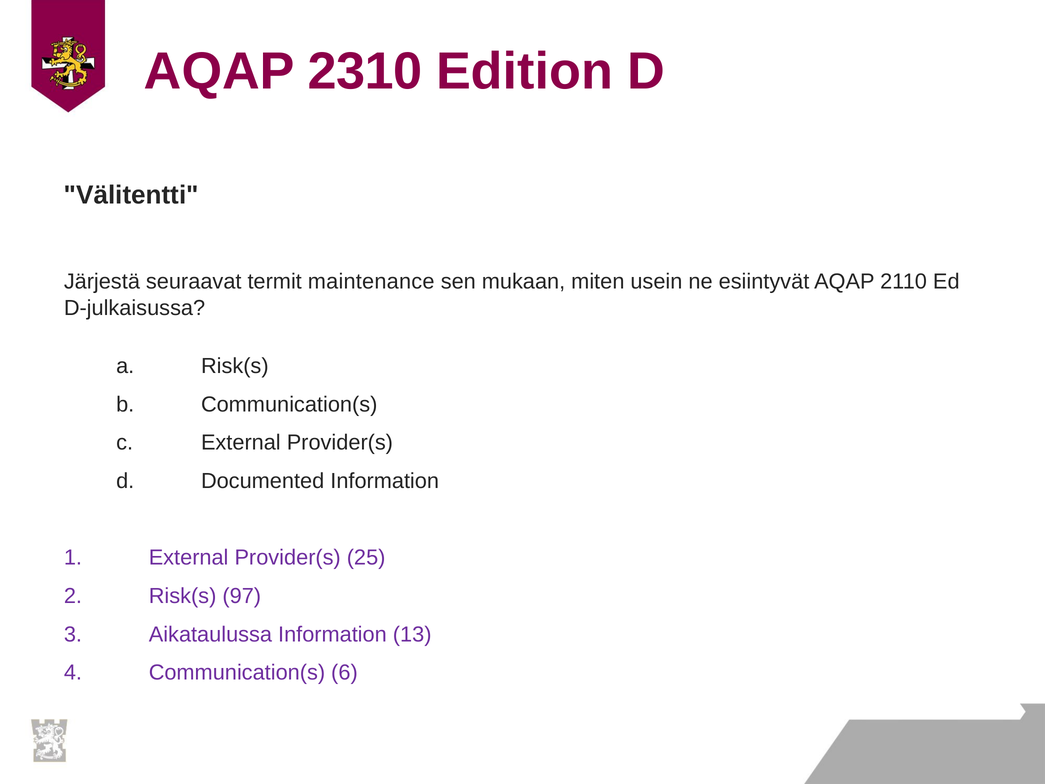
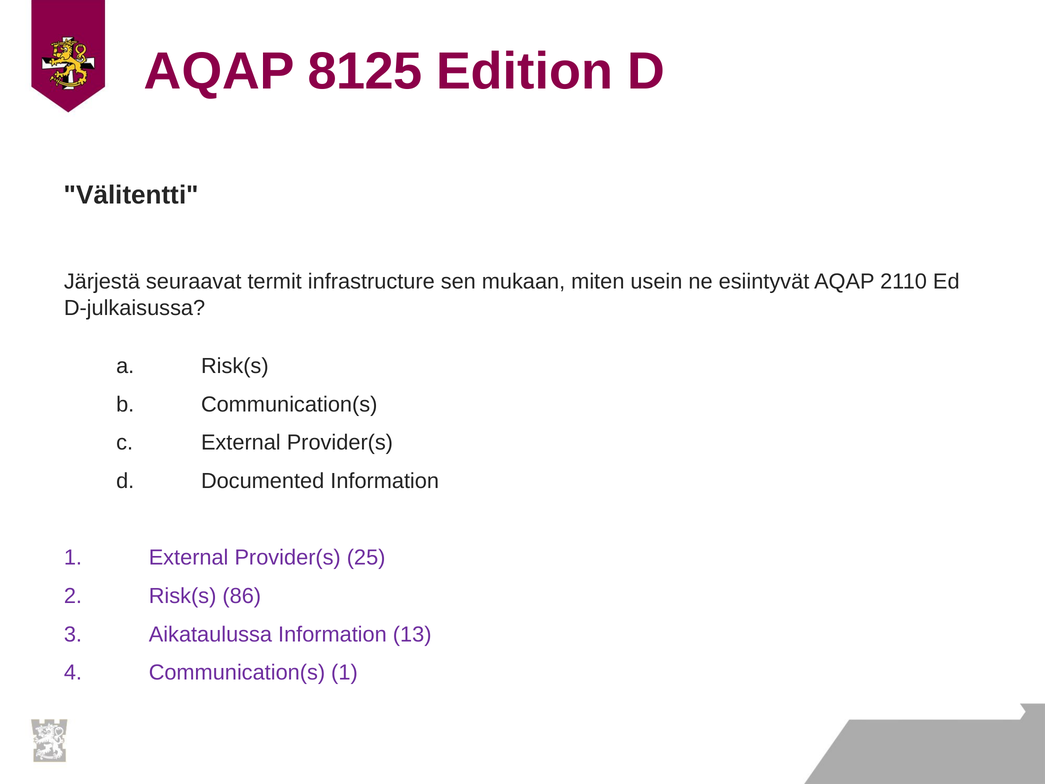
2310: 2310 -> 8125 (365, 72)
maintenance: maintenance -> infrastructure (371, 282)
97: 97 -> 86 (242, 596)
Communication(s 6: 6 -> 1 (344, 672)
